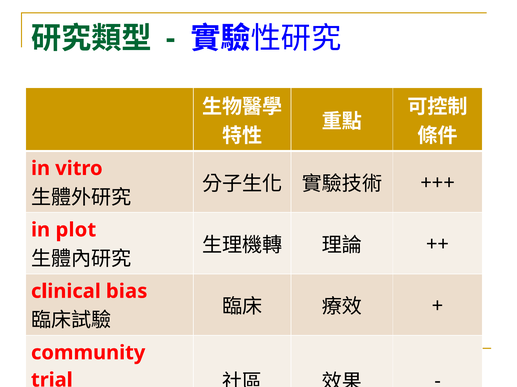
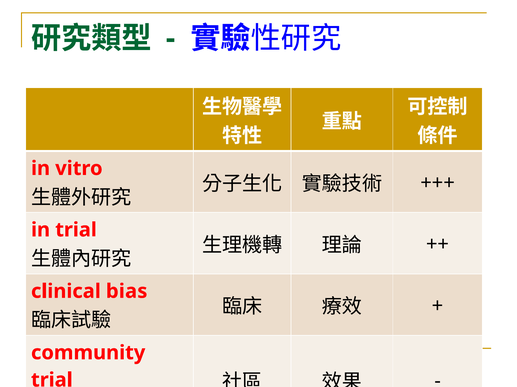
in plot: plot -> trial (76, 230)
